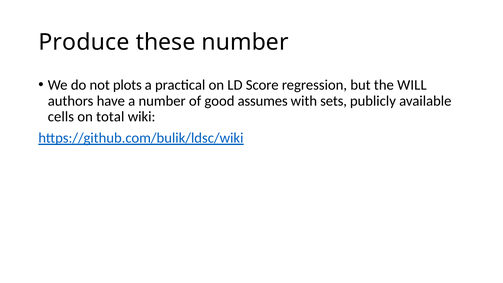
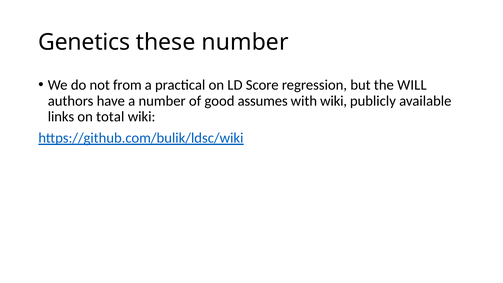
Produce: Produce -> Genetics (84, 42)
plots: plots -> from (127, 85)
with sets: sets -> wiki (334, 101)
cells: cells -> links (61, 117)
